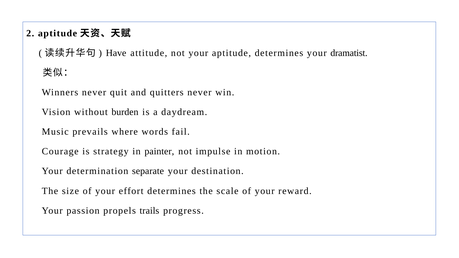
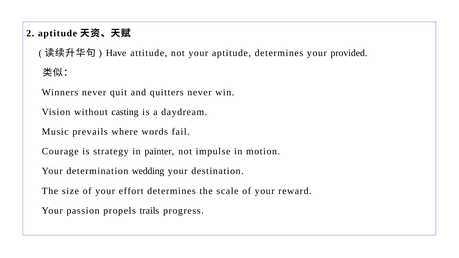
dramatist: dramatist -> provided (349, 53)
burden: burden -> casting (125, 112)
separate: separate -> wedding (148, 171)
